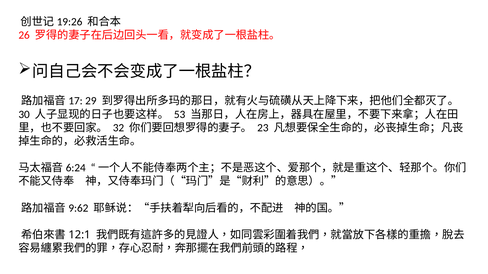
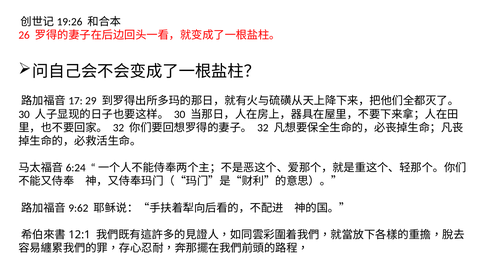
53: 53 -> 30 (180, 115)
23: 23 -> 32 (263, 128)
